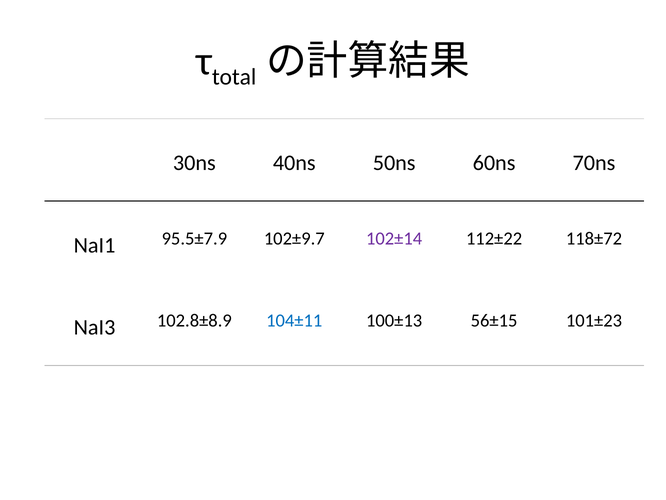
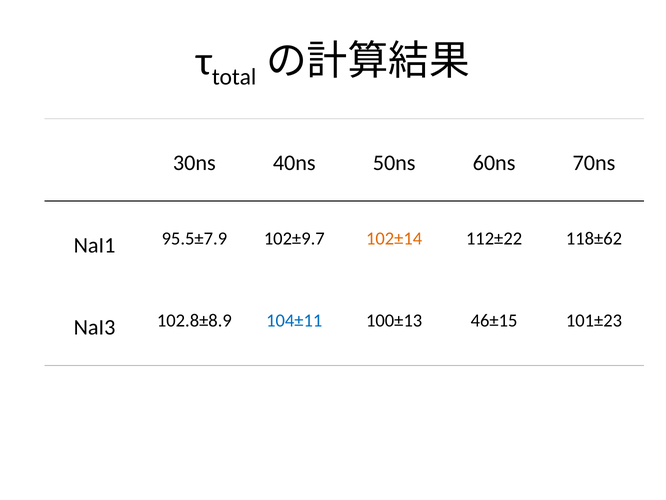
102±14 colour: purple -> orange (394, 238)
118±72: 118±72 -> 118±62 (594, 238)
56±15: 56±15 -> 46±15 (494, 320)
